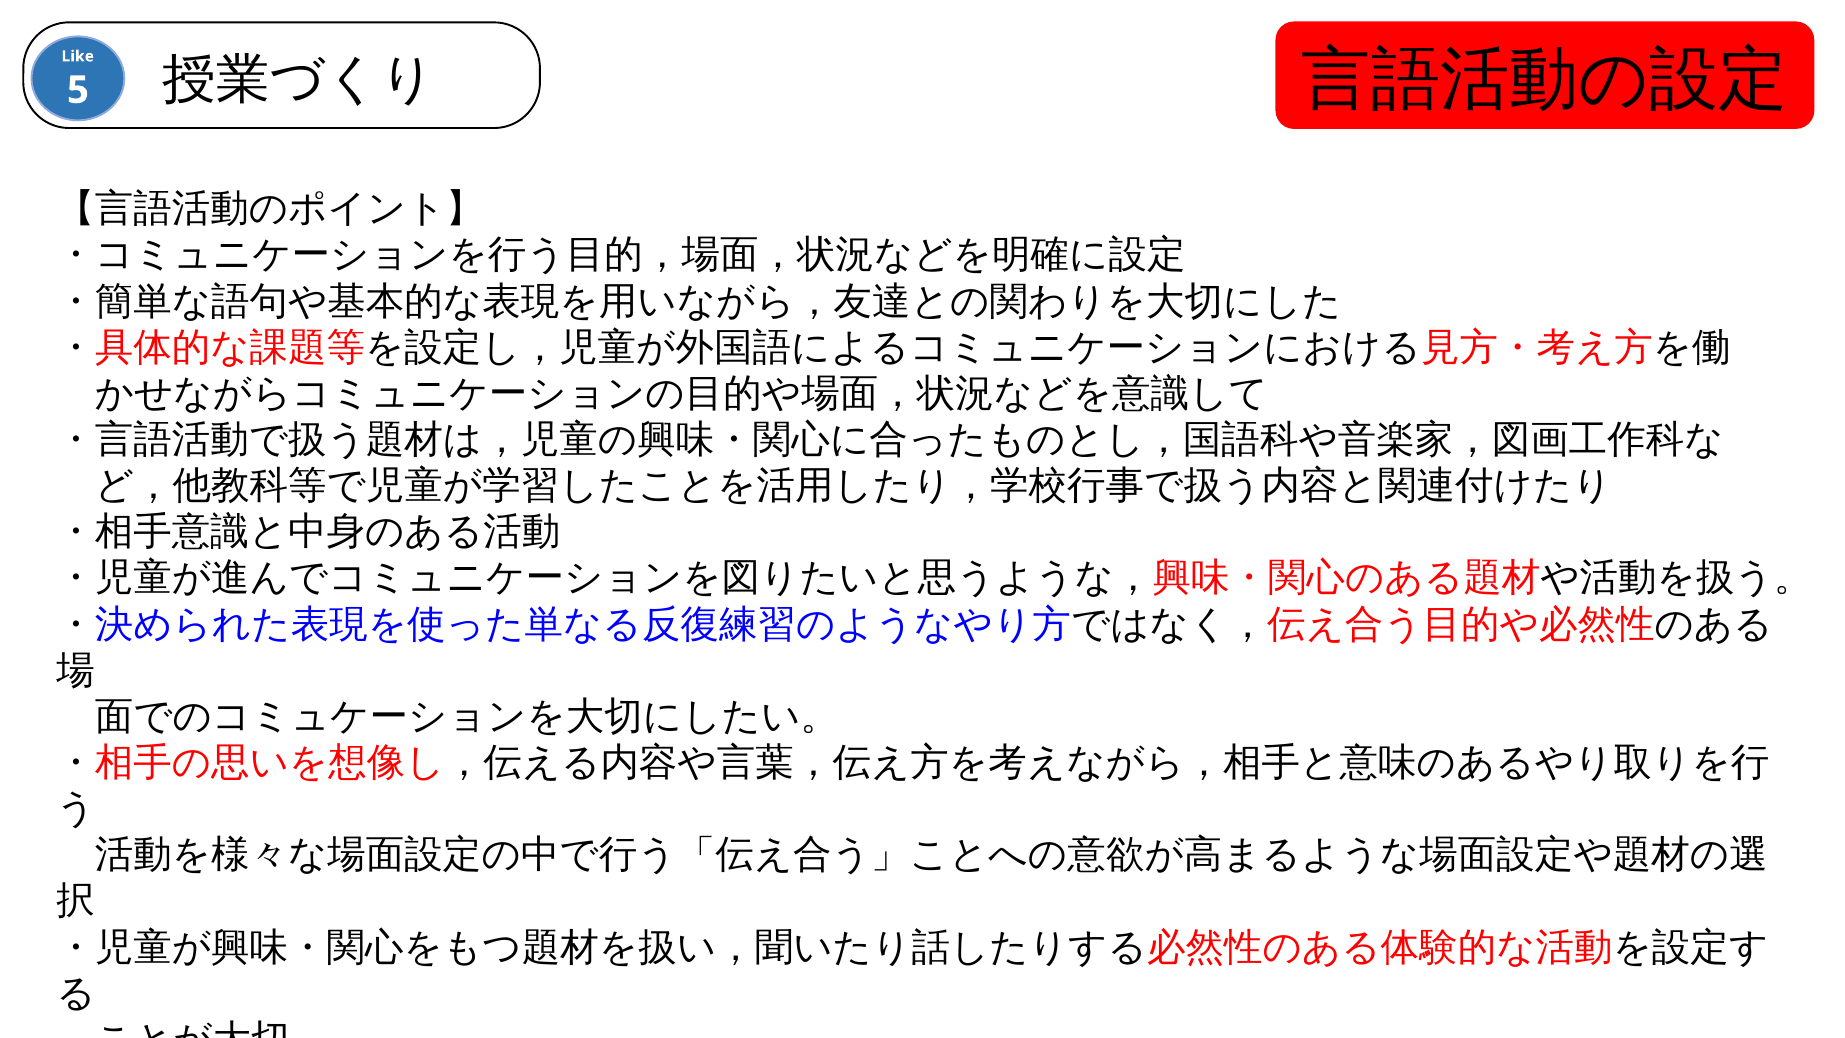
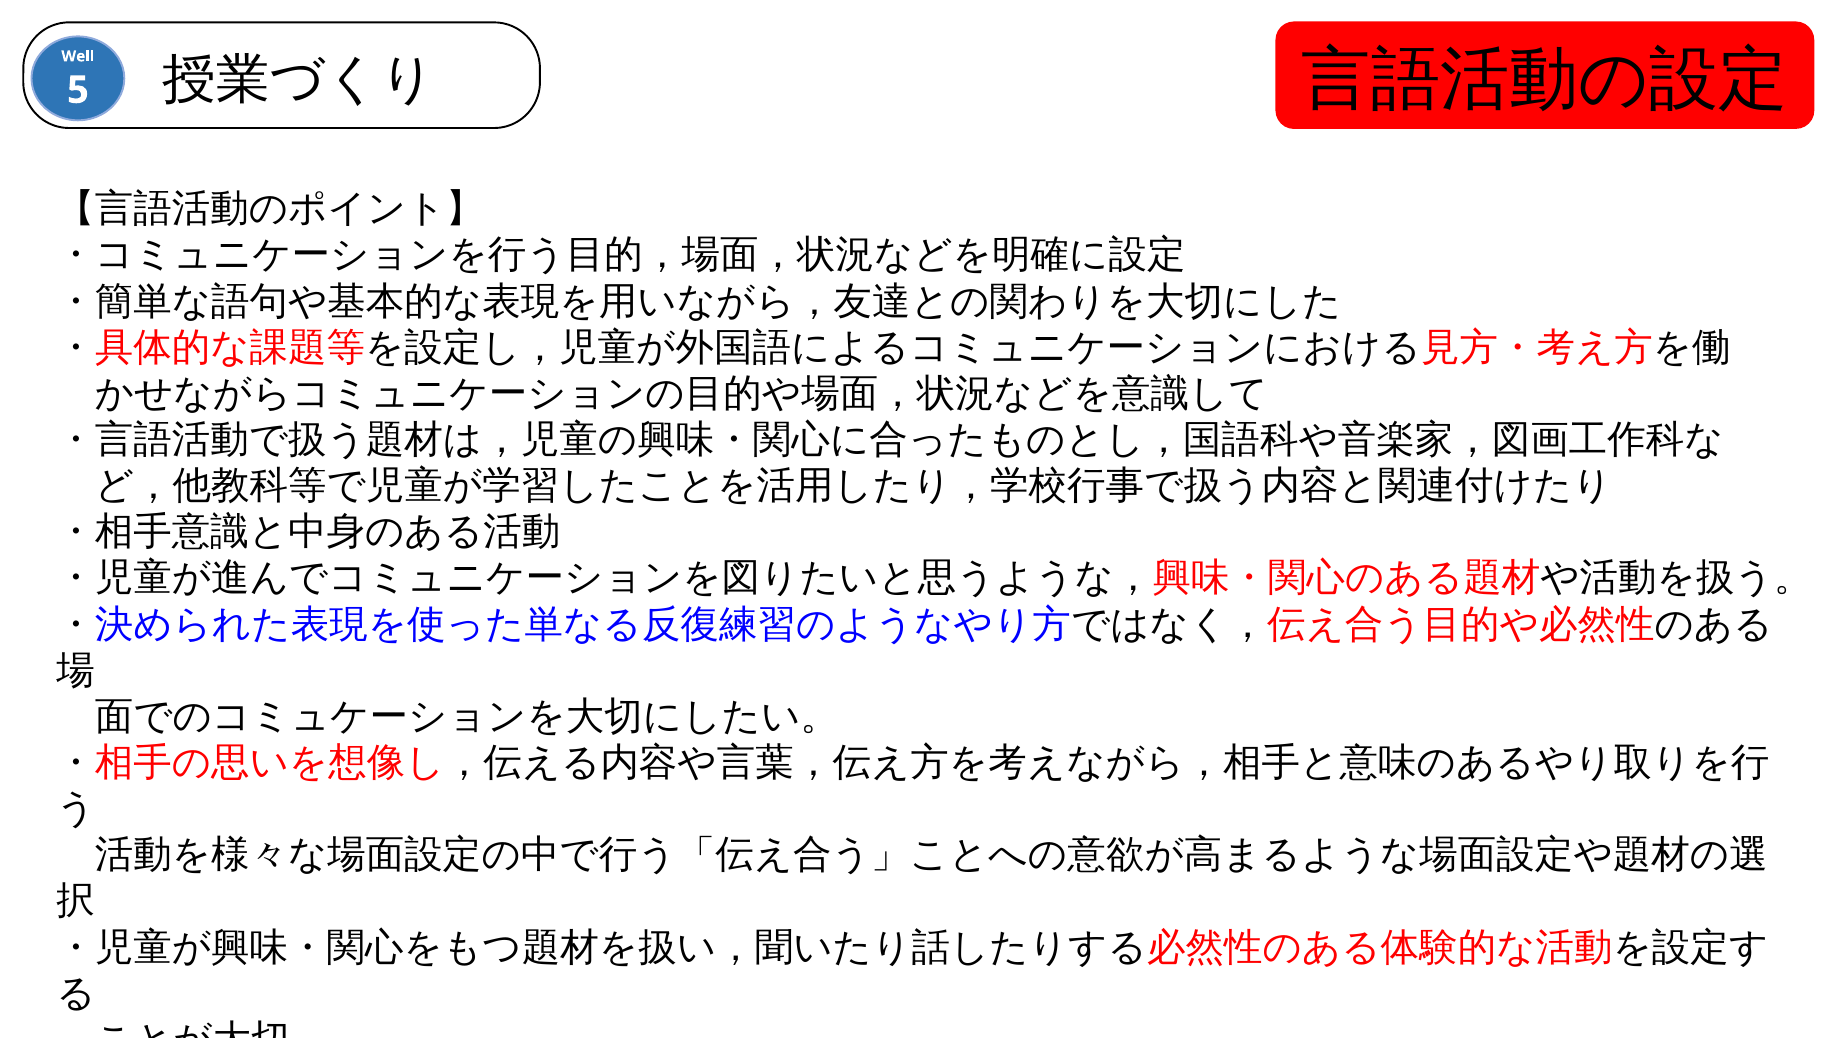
Like: Like -> Well (78, 56)
